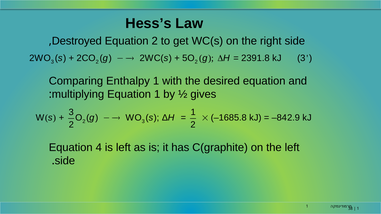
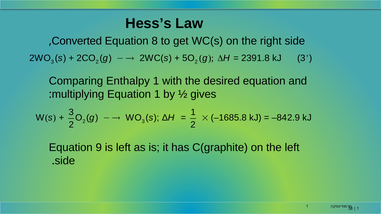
Destroyed: Destroyed -> Converted (77, 41)
Equation 2: 2 -> 8 (155, 41)
4: 4 -> 9 (99, 148)
